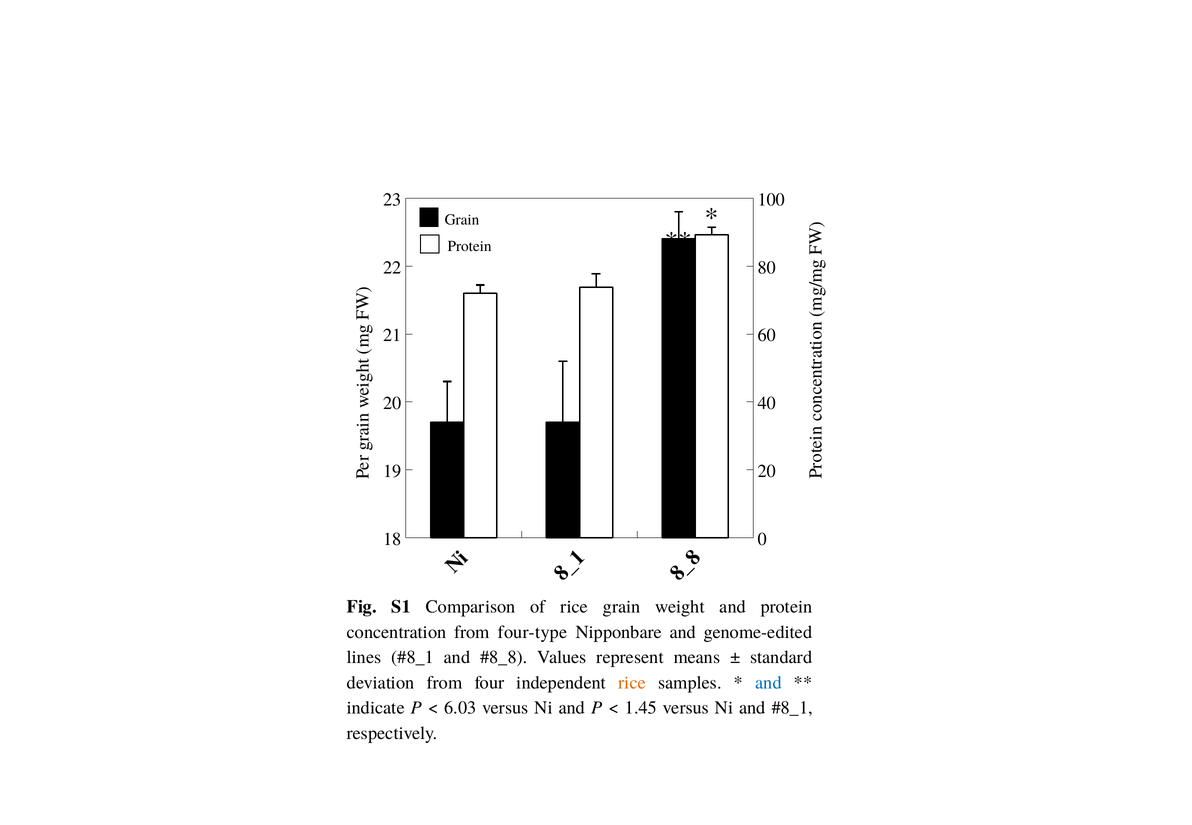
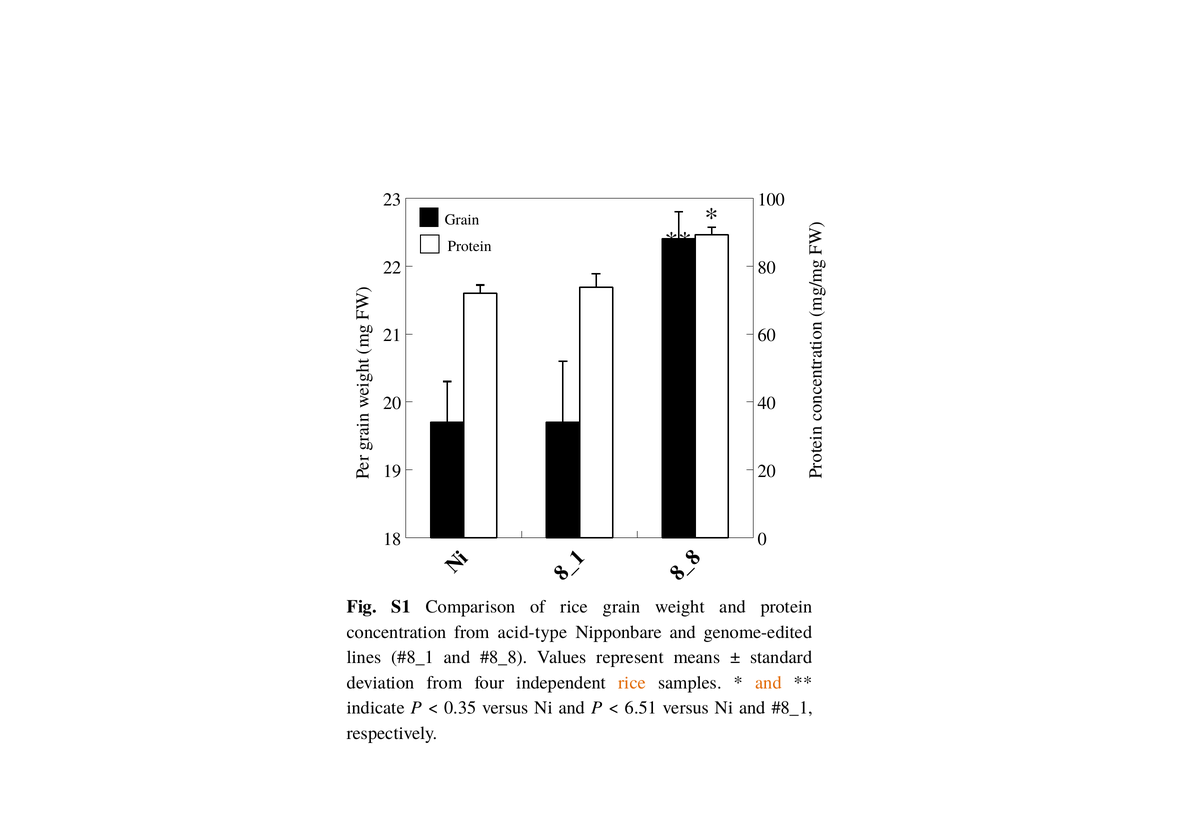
four-type: four-type -> acid-type (533, 632)
and colour: blue -> orange (768, 683)
6.03: 6.03 -> 0.35 (460, 708)
1.45: 1.45 -> 6.51 (641, 708)
